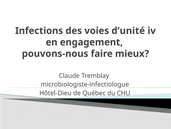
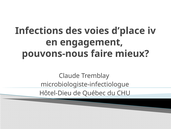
d’unité: d’unité -> d’place (128, 31)
